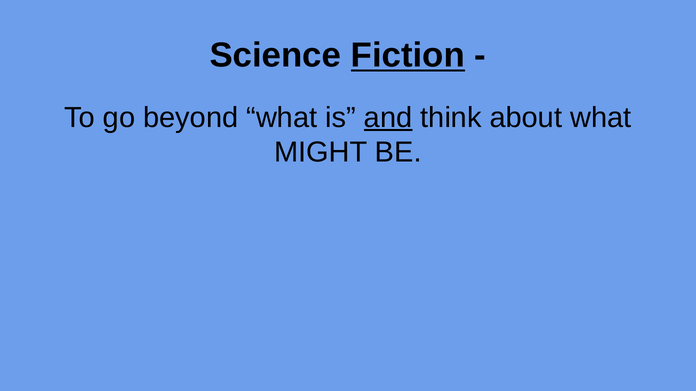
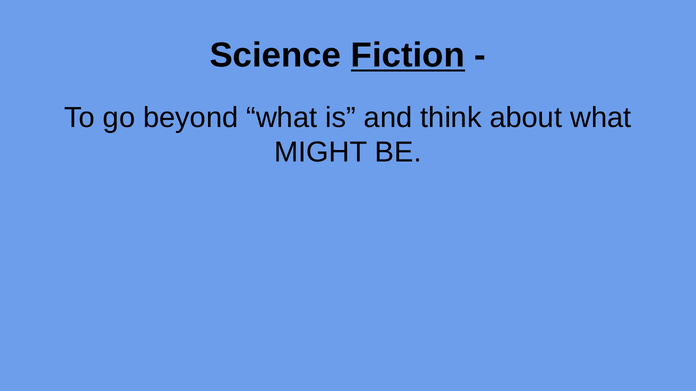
and underline: present -> none (388, 118)
